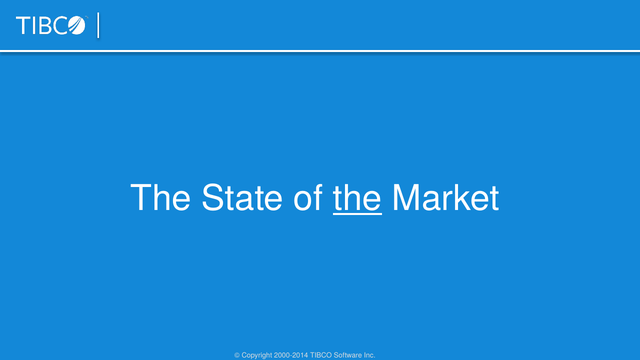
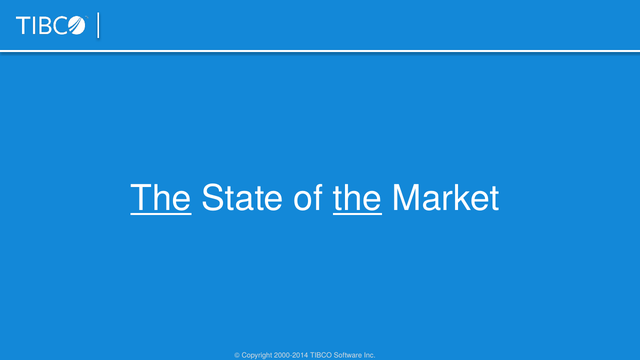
The underline: none -> present (161, 199)
